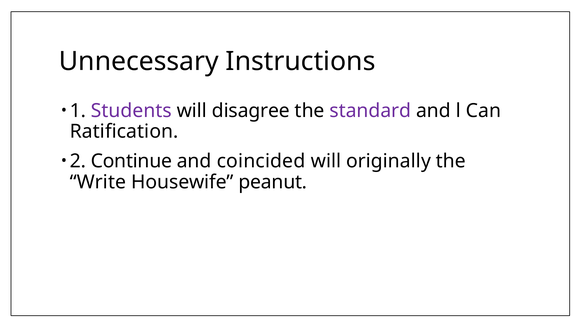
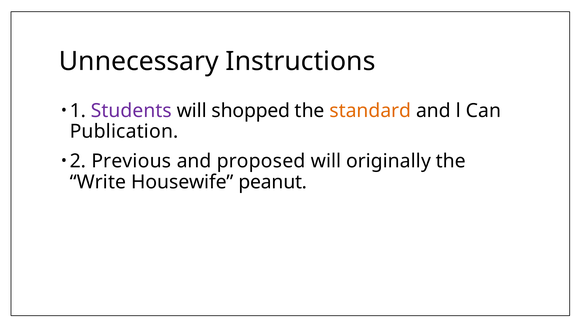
disagree: disagree -> shopped (251, 111)
standard colour: purple -> orange (370, 111)
Ratification: Ratification -> Publication (124, 132)
Continue: Continue -> Previous (131, 161)
coincided: coincided -> proposed (261, 161)
